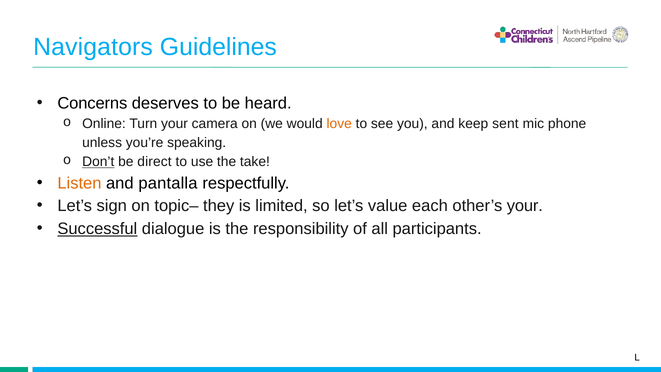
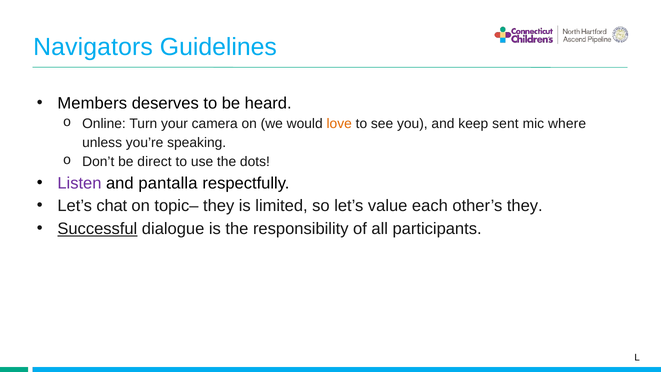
Concerns: Concerns -> Members (92, 103)
phone: phone -> where (567, 124)
Don’t underline: present -> none (98, 162)
take: take -> dots (255, 162)
Listen colour: orange -> purple (79, 183)
sign: sign -> chat (112, 206)
other’s your: your -> they (525, 206)
